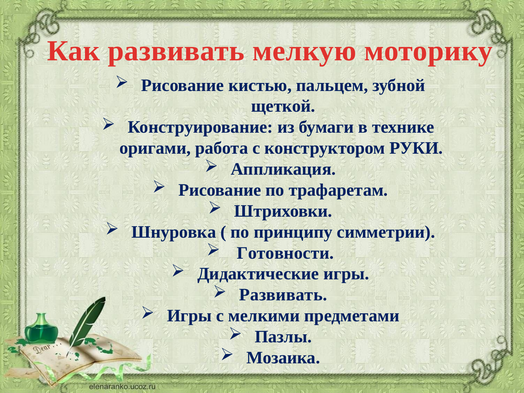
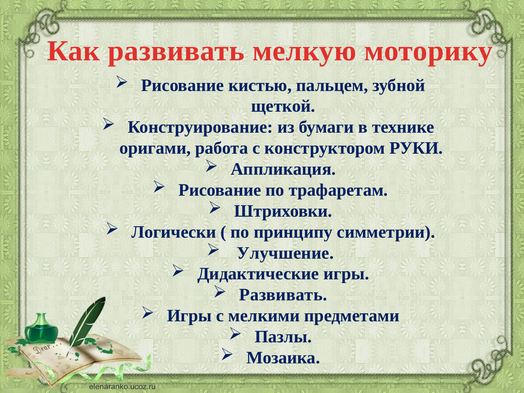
Шнуровка: Шнуровка -> Логически (174, 232)
Готовности: Готовности -> Улучшение (285, 253)
